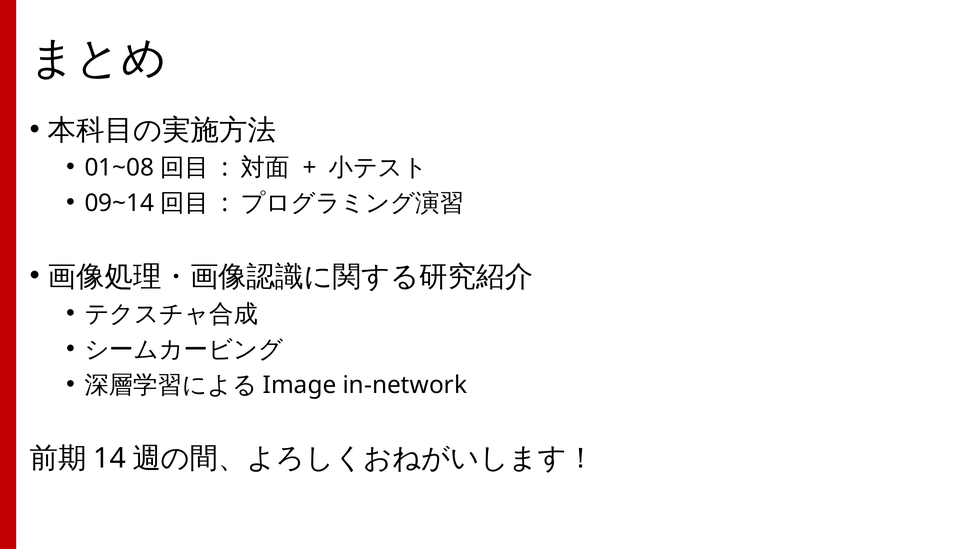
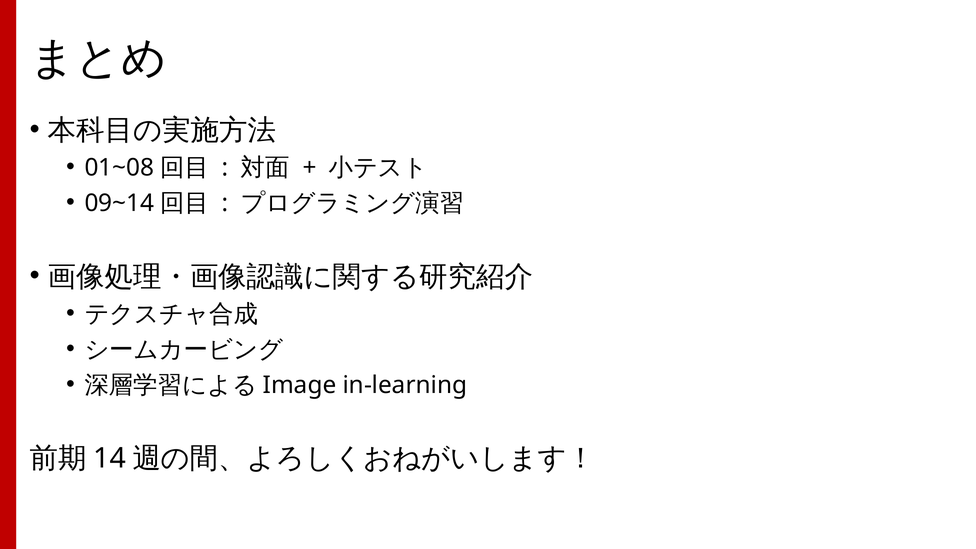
in-network: in-network -> in-learning (405, 385)
